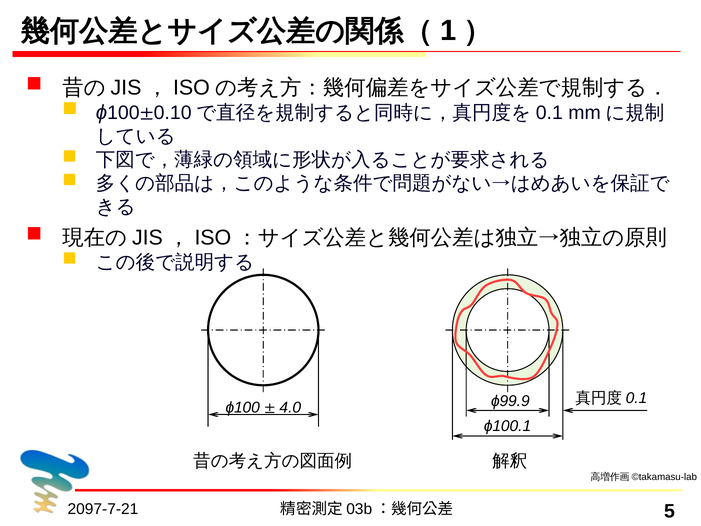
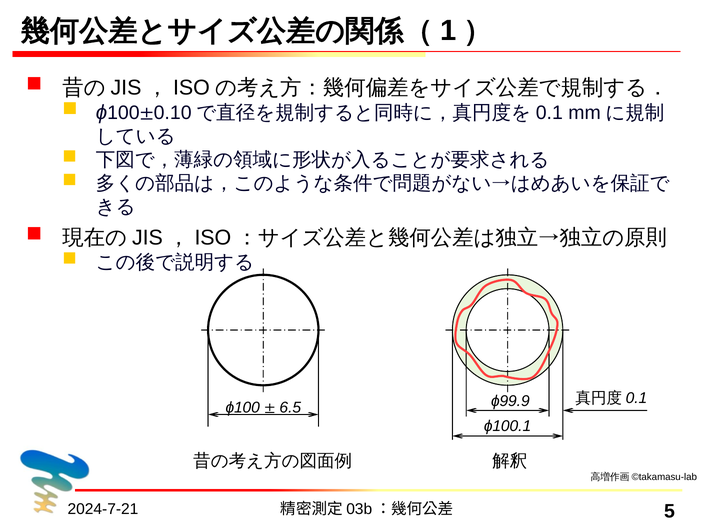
4.0: 4.0 -> 6.5 (290, 407)
2097-7-21: 2097-7-21 -> 2024-7-21 (103, 509)
